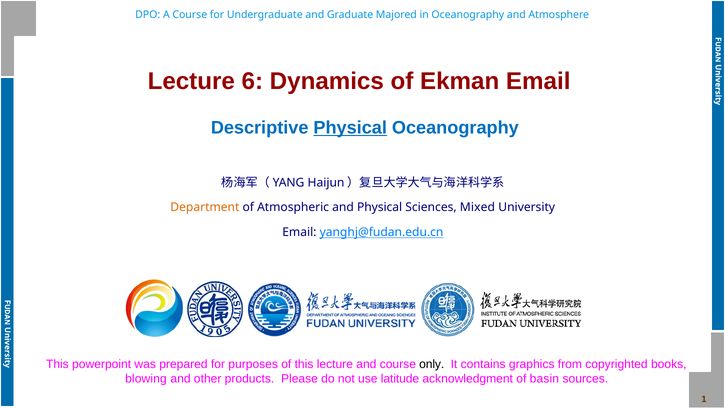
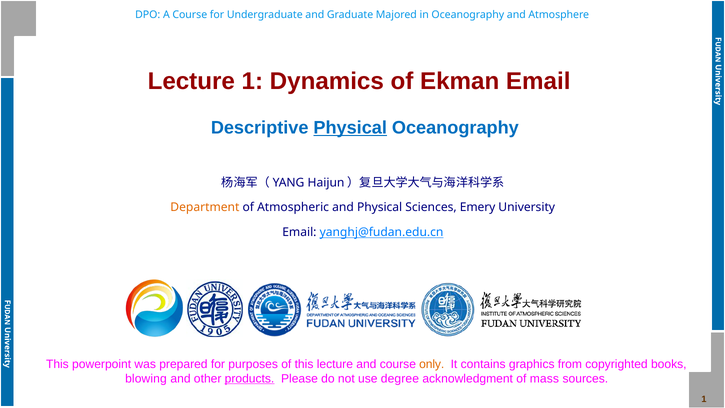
Lecture 6: 6 -> 1 (252, 81)
Mixed: Mixed -> Emery (478, 207)
only colour: black -> orange (432, 364)
products underline: none -> present (250, 378)
latitude: latitude -> degree (400, 378)
basin: basin -> mass (544, 378)
